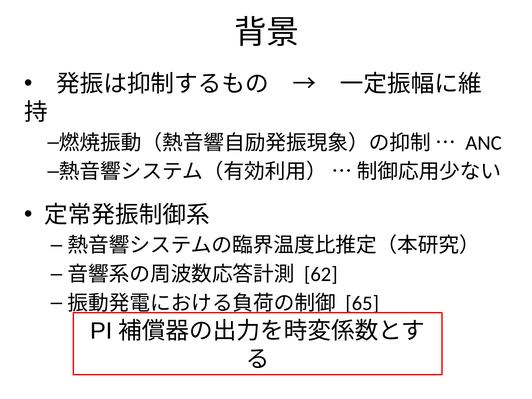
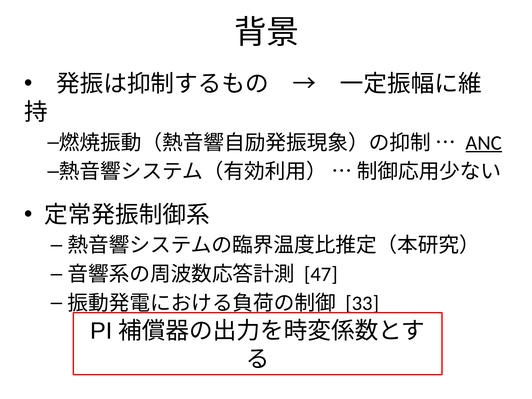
ANC underline: none -> present (484, 143)
62: 62 -> 47 (321, 274)
65: 65 -> 33 (362, 303)
